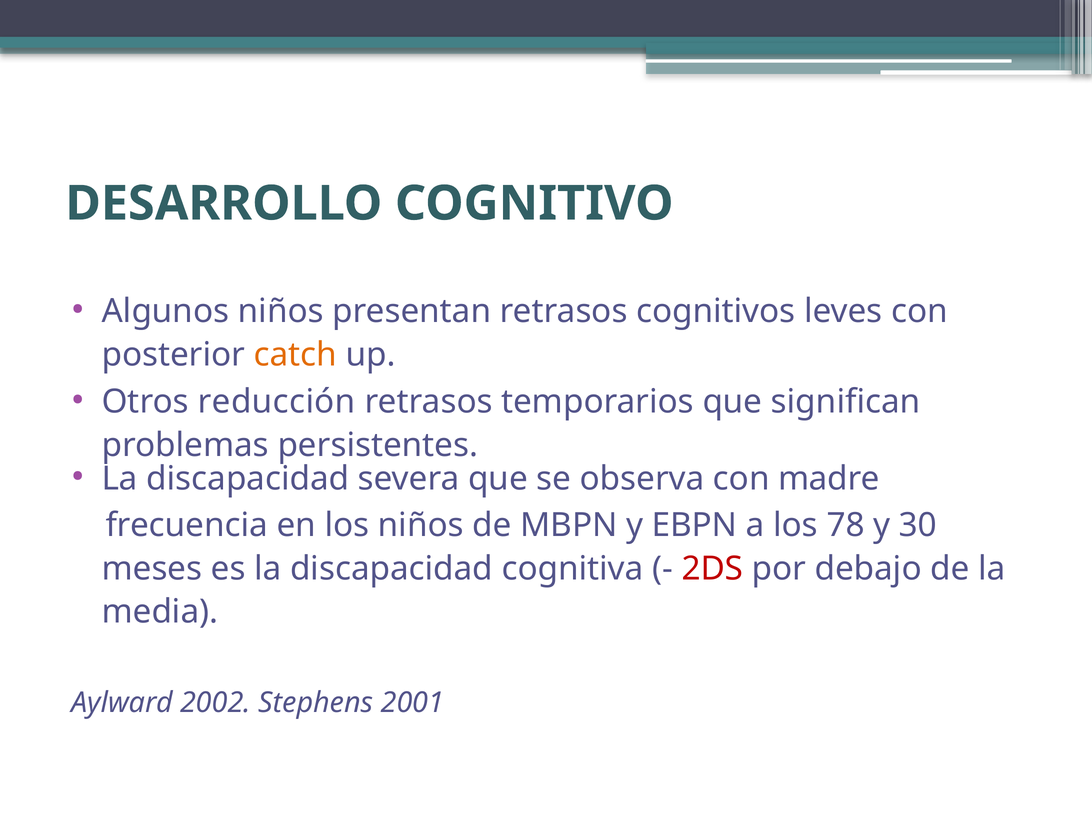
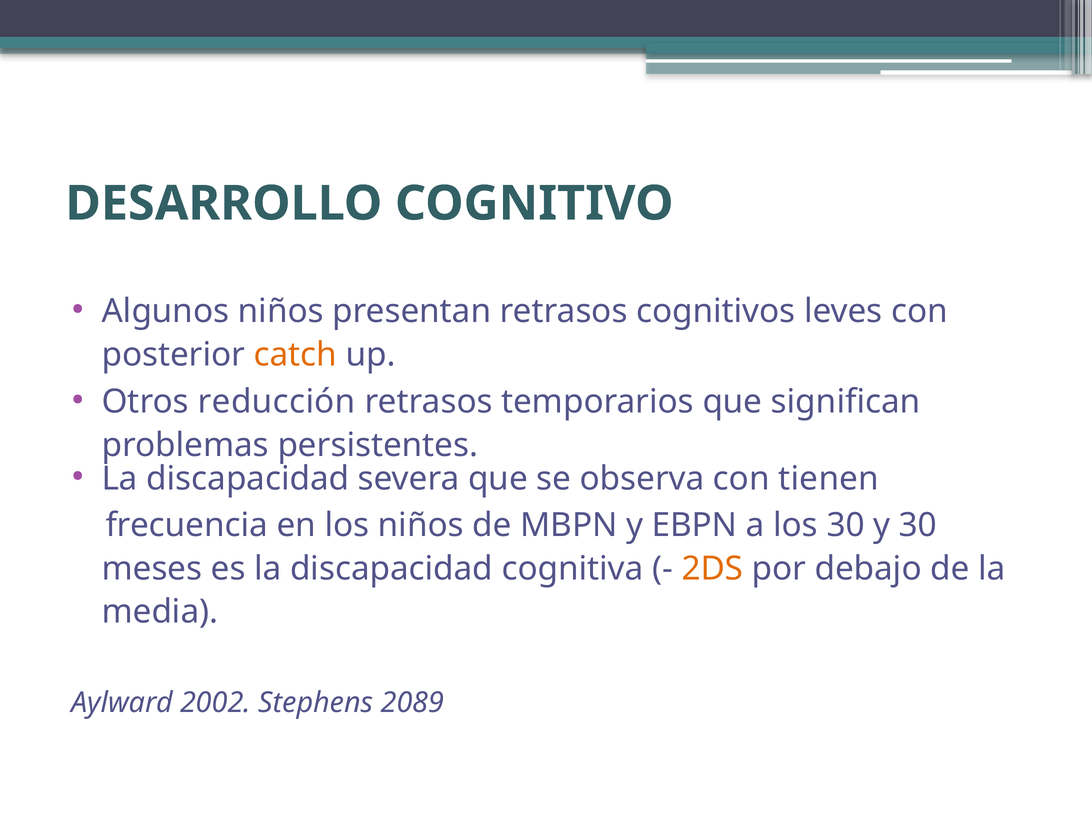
madre: madre -> tienen (829, 479)
los 78: 78 -> 30 (846, 525)
2DS colour: red -> orange (712, 569)
2001: 2001 -> 2089 (412, 703)
